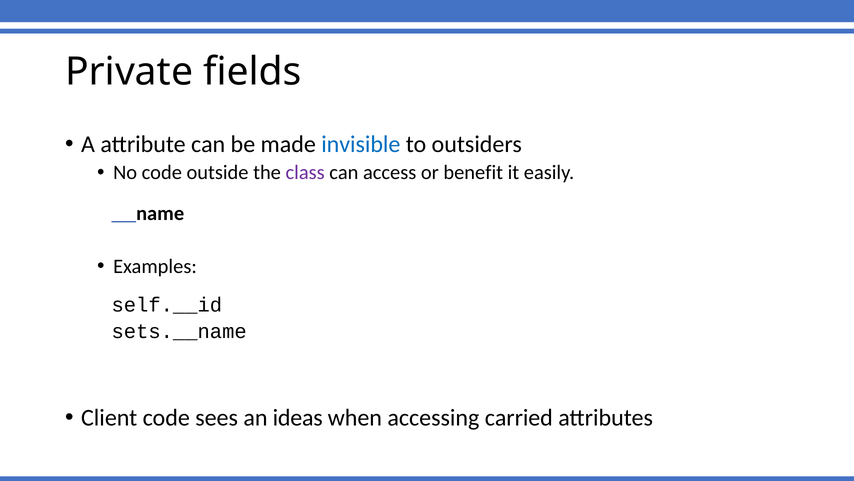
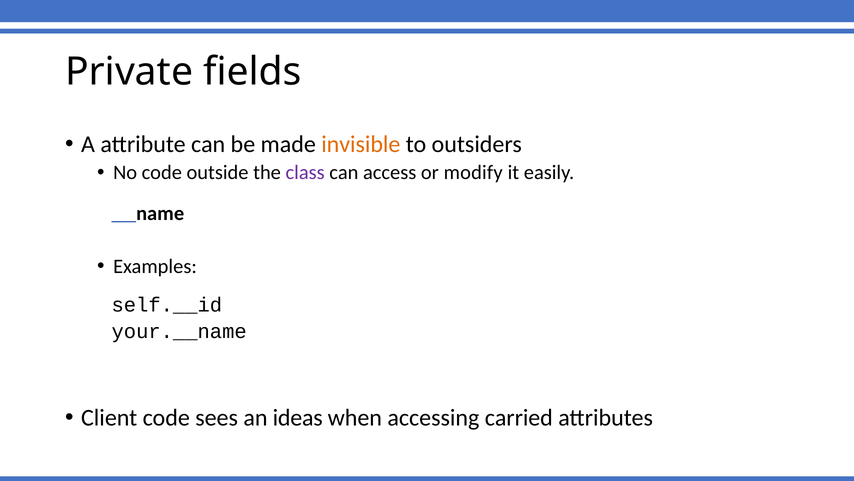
invisible colour: blue -> orange (361, 144)
benefit: benefit -> modify (473, 172)
sets.__name: sets.__name -> your.__name (179, 331)
